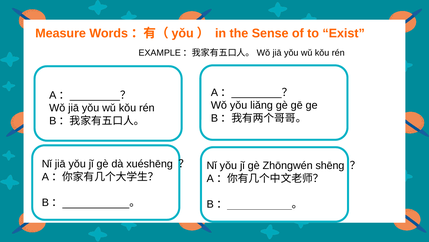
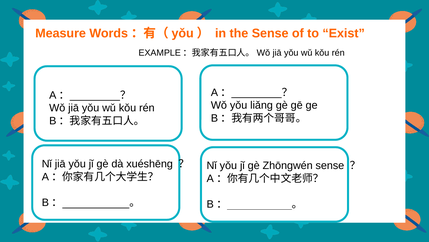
Zhōngwén shēng: shēng -> sense (330, 165)
